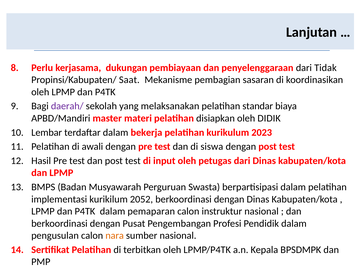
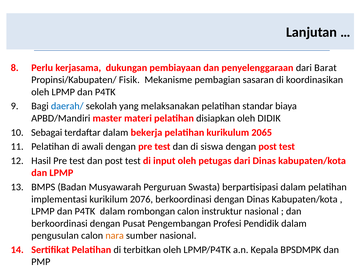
Tidak: Tidak -> Barat (325, 68)
Saat: Saat -> Fisik (129, 80)
daerah/ colour: purple -> blue (67, 106)
Lembar: Lembar -> Sebagai (47, 132)
2023: 2023 -> 2065 (262, 132)
2052: 2052 -> 2076 (142, 199)
pemaparan: pemaparan -> rombongan (151, 211)
